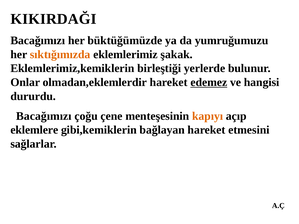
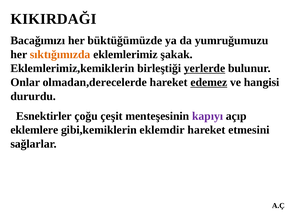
yerlerde underline: none -> present (205, 68)
olmadan,eklemlerdir: olmadan,eklemlerdir -> olmadan,derecelerde (95, 82)
Bacağımızı: Bacağımızı -> Esnektirler (44, 116)
çene: çene -> çeşit (112, 116)
kapıyı colour: orange -> purple (208, 116)
bağlayan: bağlayan -> eklemdir (162, 130)
